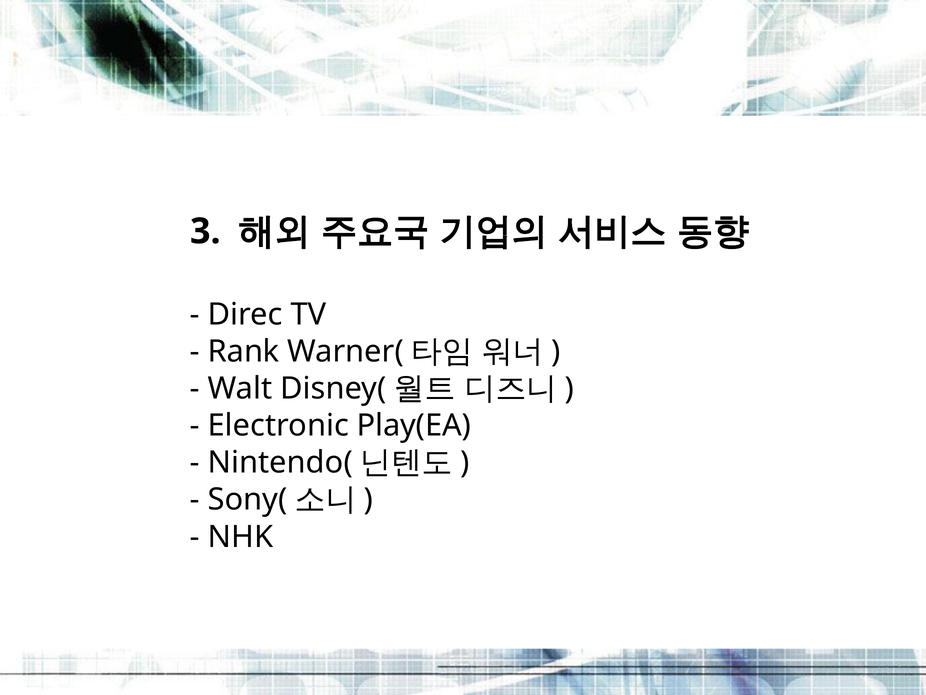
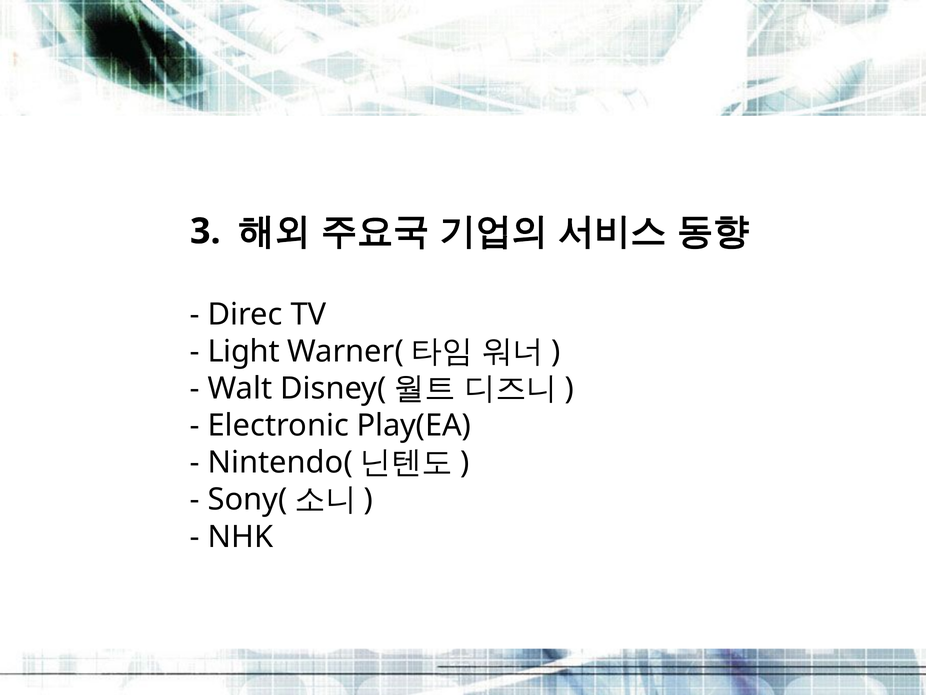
Rank: Rank -> Light (244, 351)
